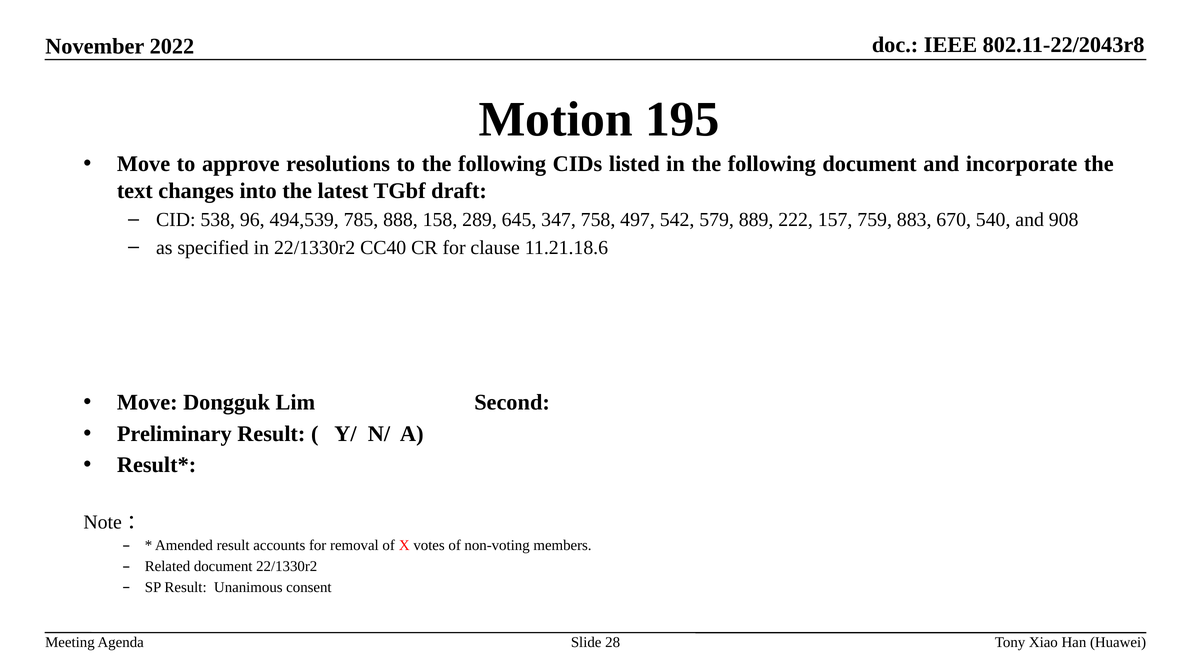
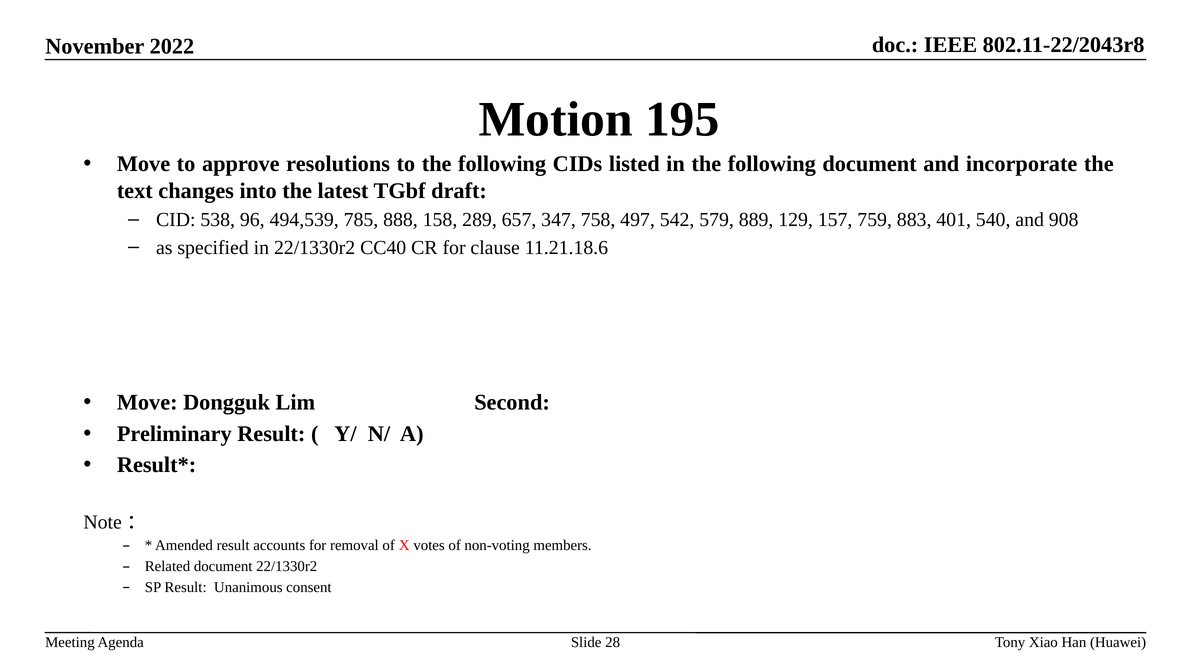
645: 645 -> 657 (519, 220)
222: 222 -> 129 (796, 220)
670: 670 -> 401 (954, 220)
